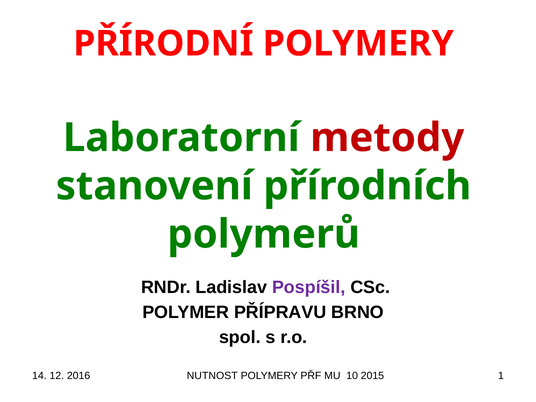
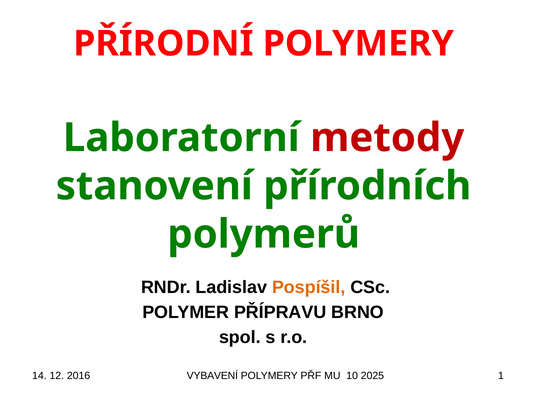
Pospíšil colour: purple -> orange (309, 287)
NUTNOST: NUTNOST -> VYBAVENÍ (212, 376)
2015: 2015 -> 2025 (372, 376)
